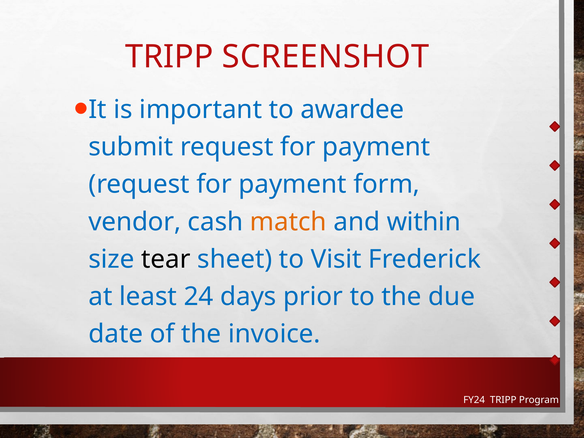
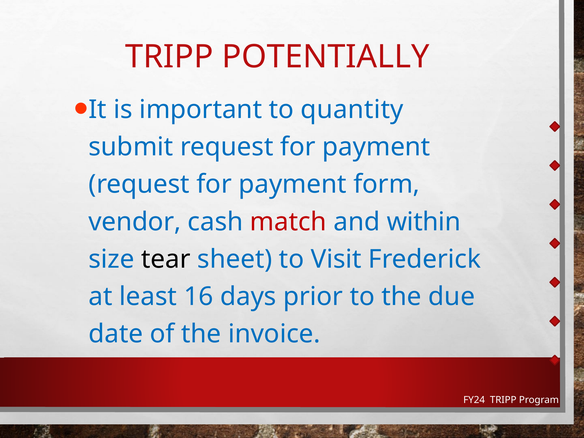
SCREENSHOT: SCREENSHOT -> POTENTIALLY (326, 57)
awardee: awardee -> quantity (352, 110)
match colour: orange -> red (288, 222)
24: 24 -> 16 (199, 297)
